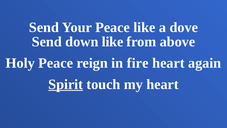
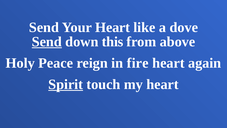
Your Peace: Peace -> Heart (113, 27)
Send underline: none -> present (47, 42)
down like: like -> this (113, 42)
